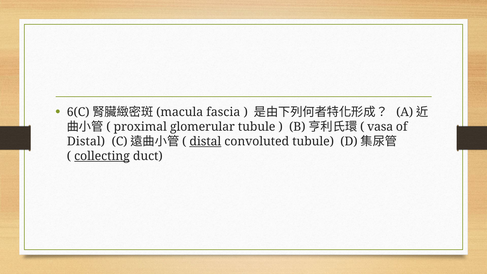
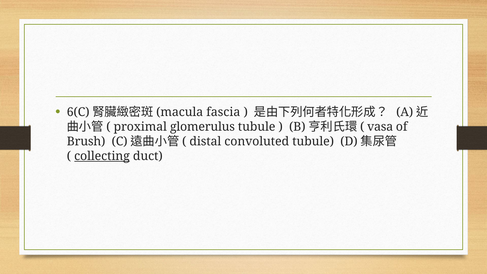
glomerular: glomerular -> glomerulus (202, 127)
Distal: Distal -> Brush (86, 141)
distal underline: present -> none (205, 141)
